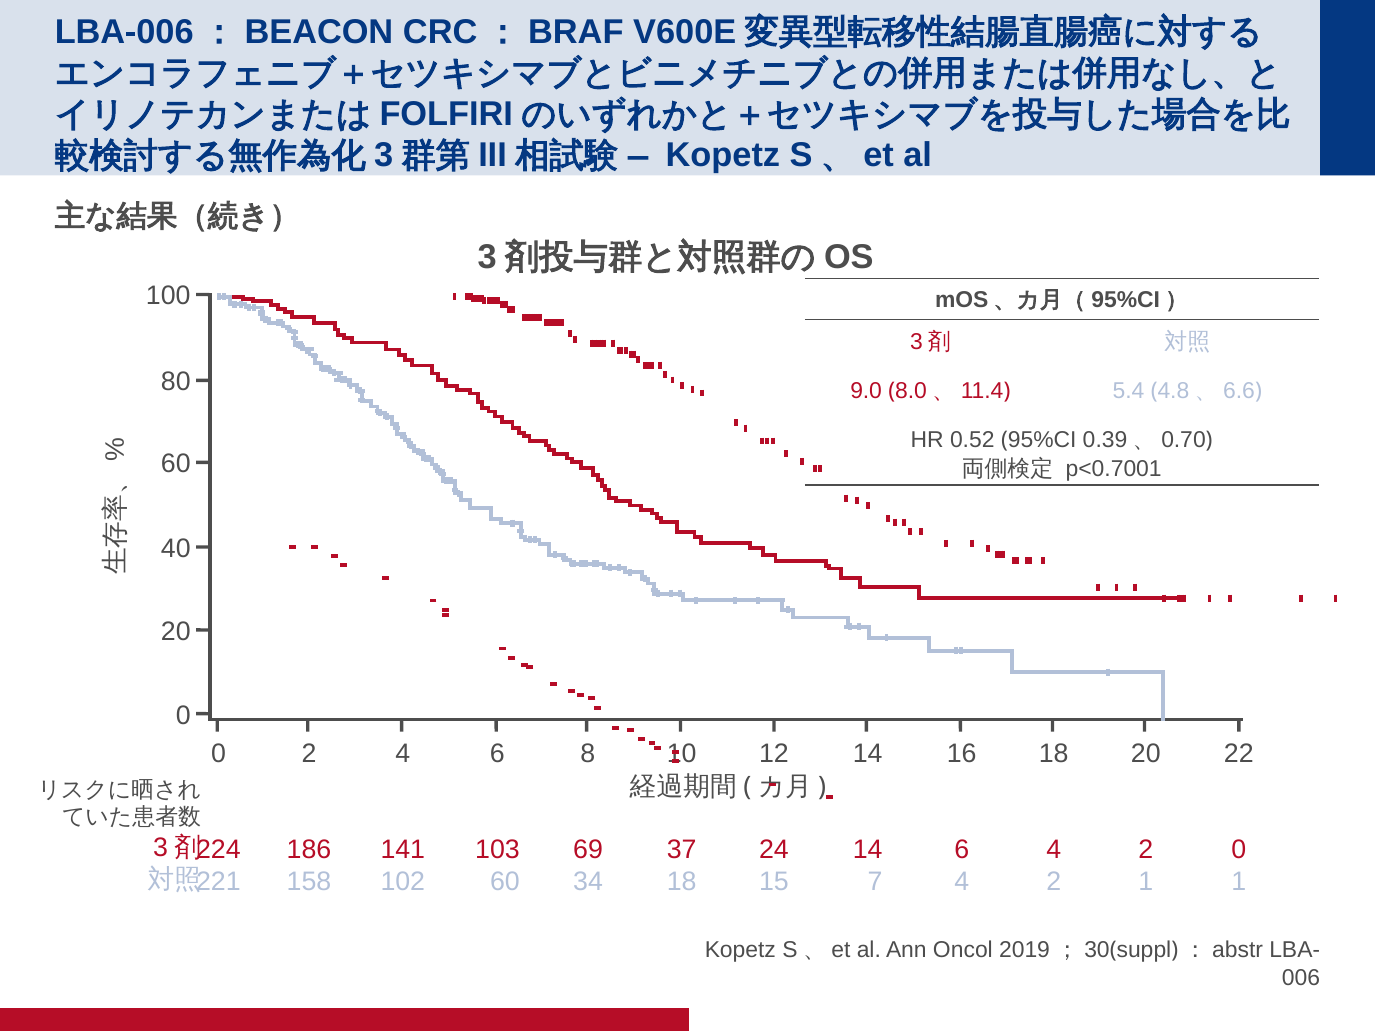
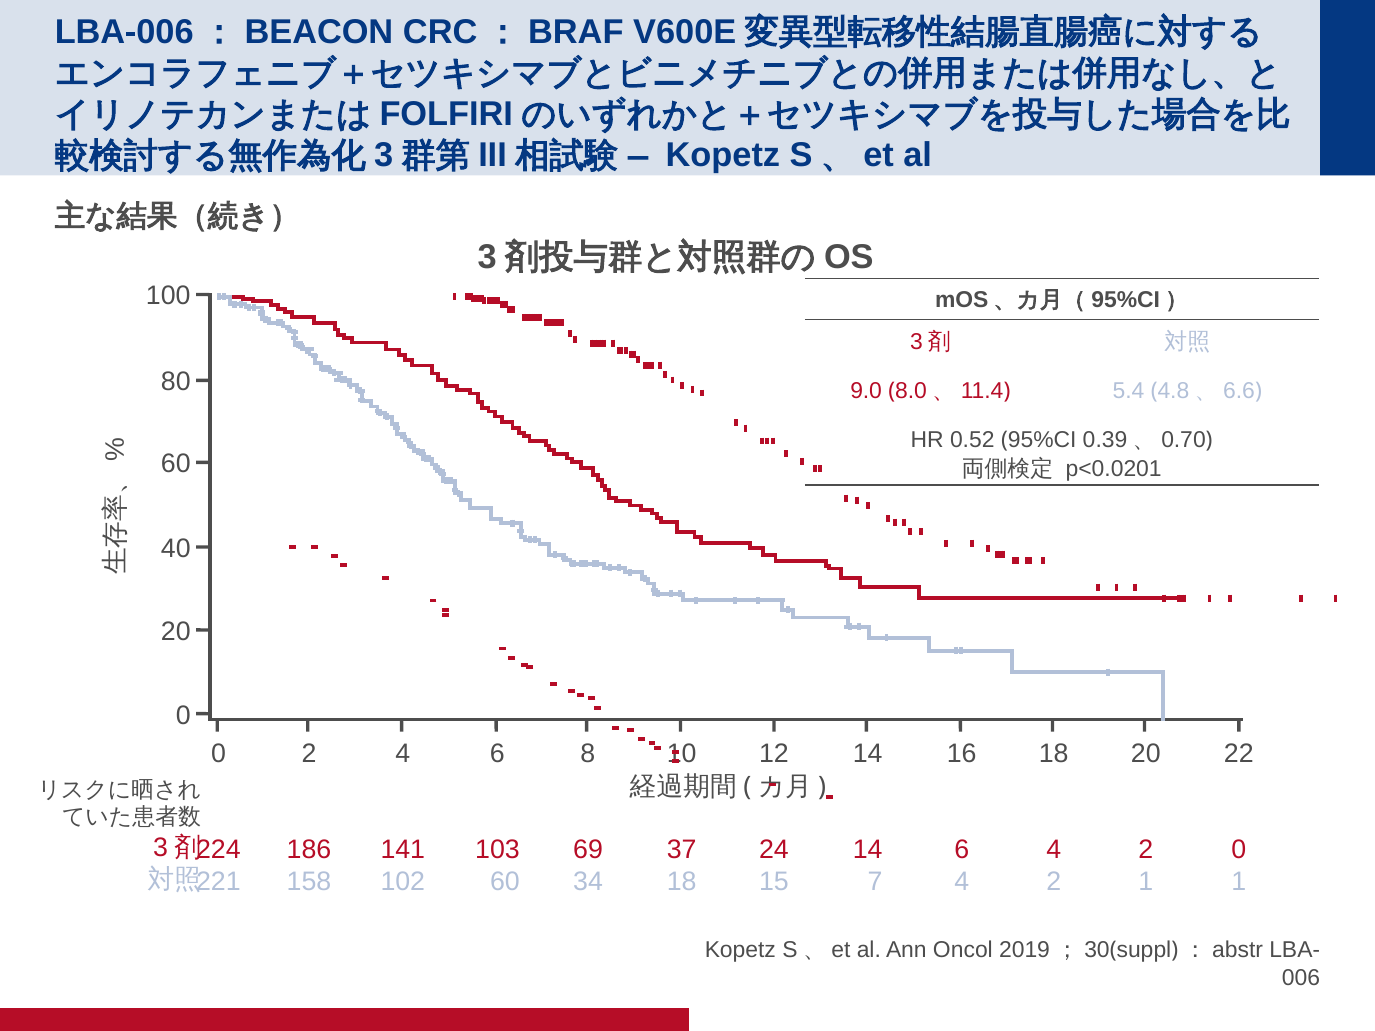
p<0.7001: p<0.7001 -> p<0.0201 (1114, 469)
